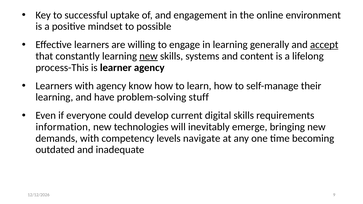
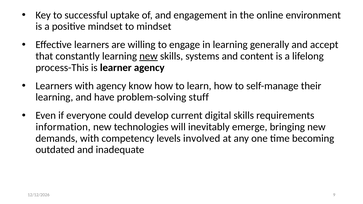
to possible: possible -> mindset (154, 26)
accept underline: present -> none (324, 45)
navigate: navigate -> involved (202, 138)
